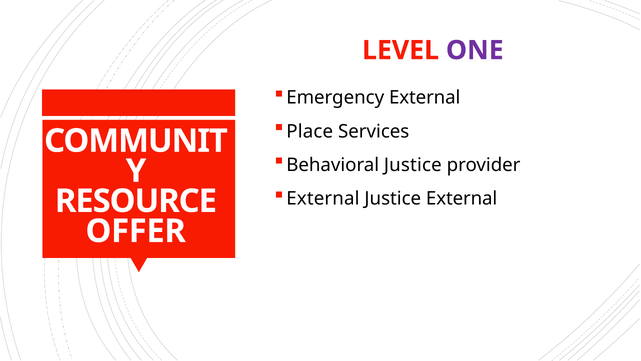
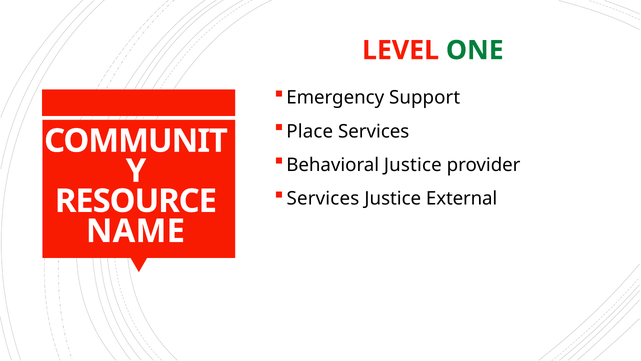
ONE colour: purple -> green (475, 50)
Emergency External: External -> Support (425, 98)
External: External -> Services (323, 198)
OFFER: OFFER -> NAME (135, 231)
